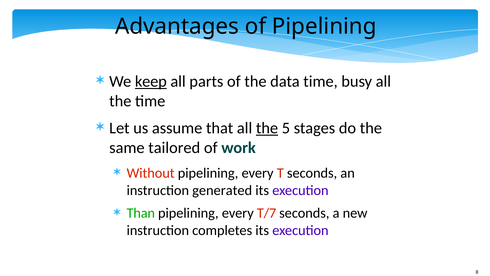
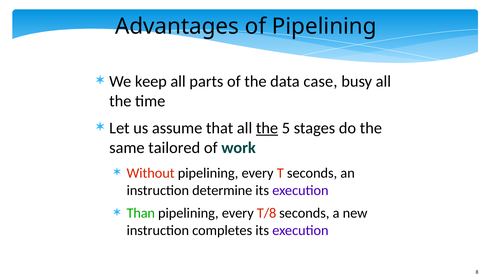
keep underline: present -> none (151, 81)
data time: time -> case (320, 81)
generated: generated -> determine (222, 190)
T/7: T/7 -> T/8 (267, 213)
